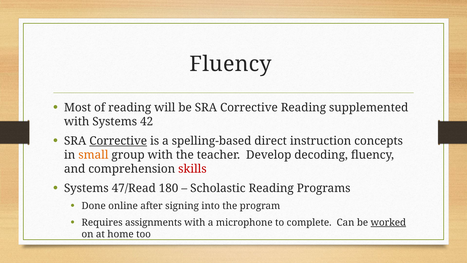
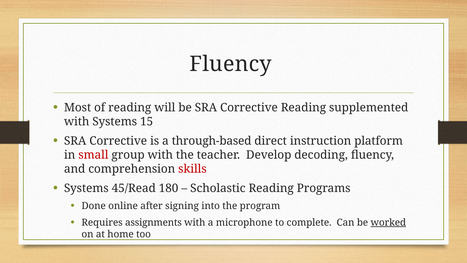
42: 42 -> 15 (147, 122)
Corrective underline: present -> none (118, 141)
spelling-based: spelling-based -> through-based (212, 141)
concepts: concepts -> platform (379, 141)
small colour: orange -> red (93, 155)
47/Read: 47/Read -> 45/Read (134, 188)
